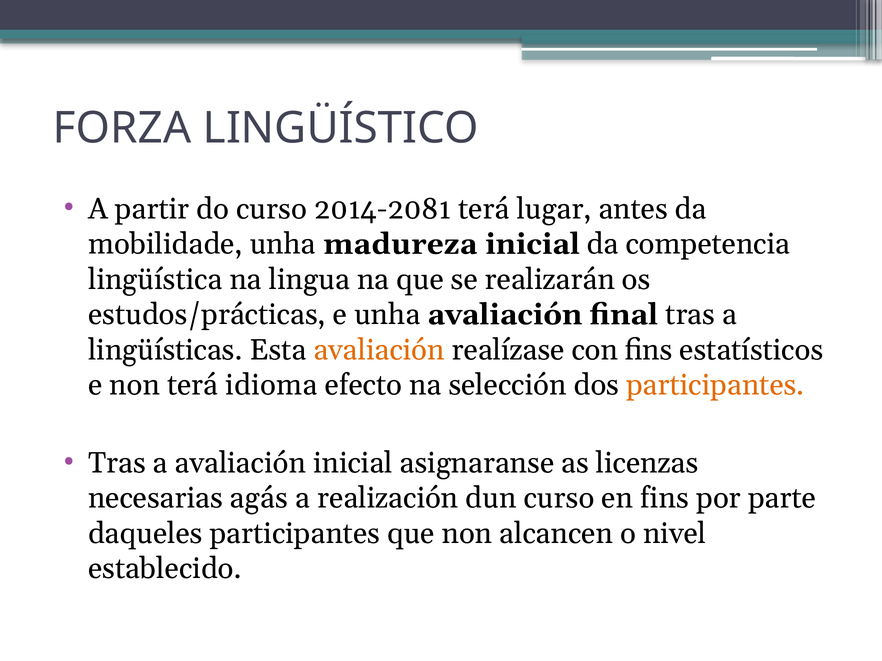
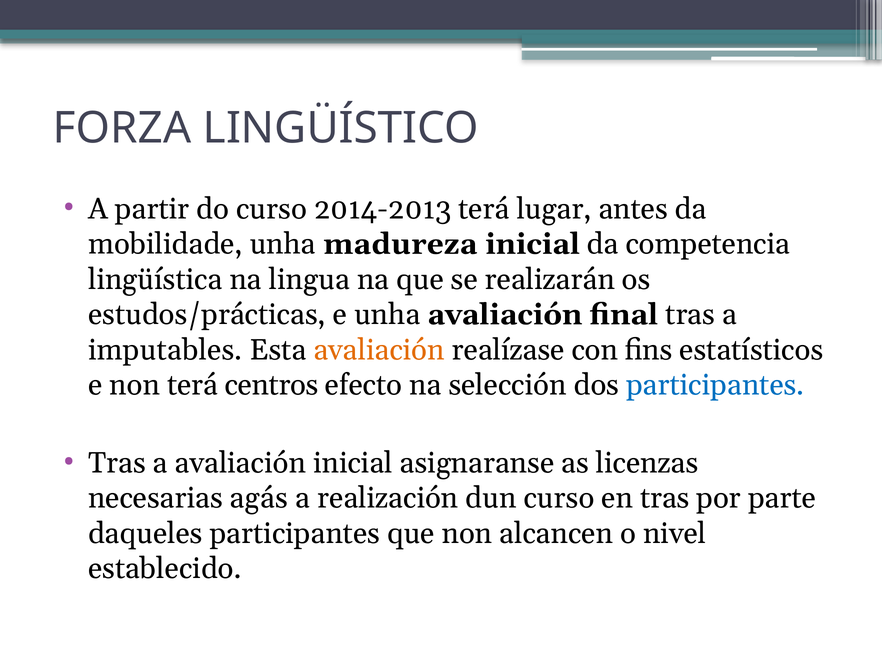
2014-2081: 2014-2081 -> 2014-2013 (383, 209)
lingüísticas: lingüísticas -> imputables (165, 350)
idioma: idioma -> centros (272, 385)
participantes colour: orange -> blue (715, 385)
en fins: fins -> tras (665, 499)
